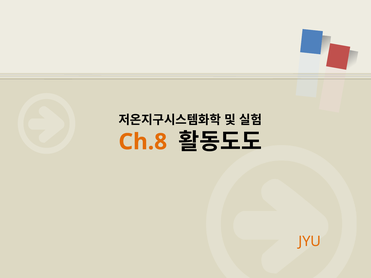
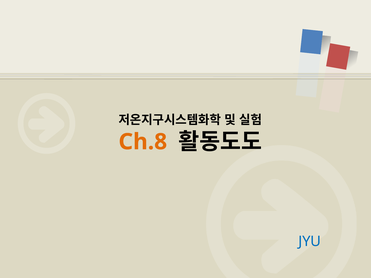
JYU colour: orange -> blue (310, 242)
